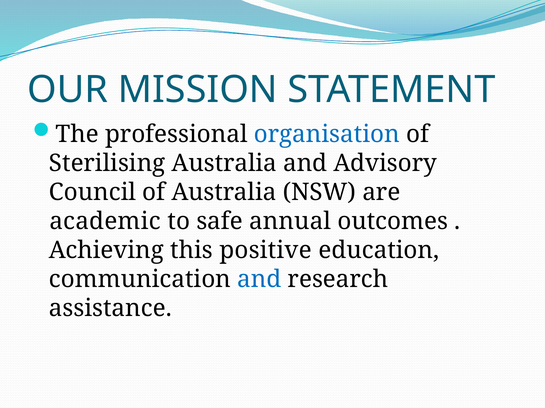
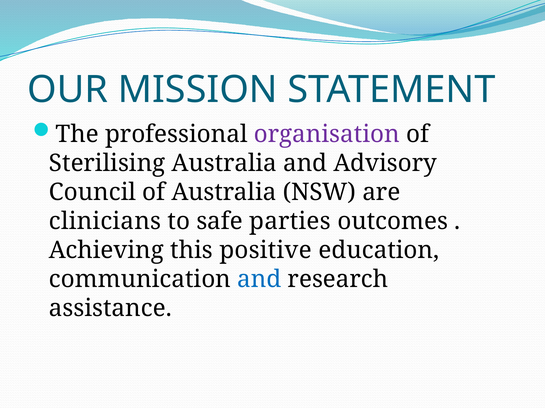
organisation colour: blue -> purple (327, 134)
academic: academic -> clinicians (105, 222)
annual: annual -> parties (290, 222)
